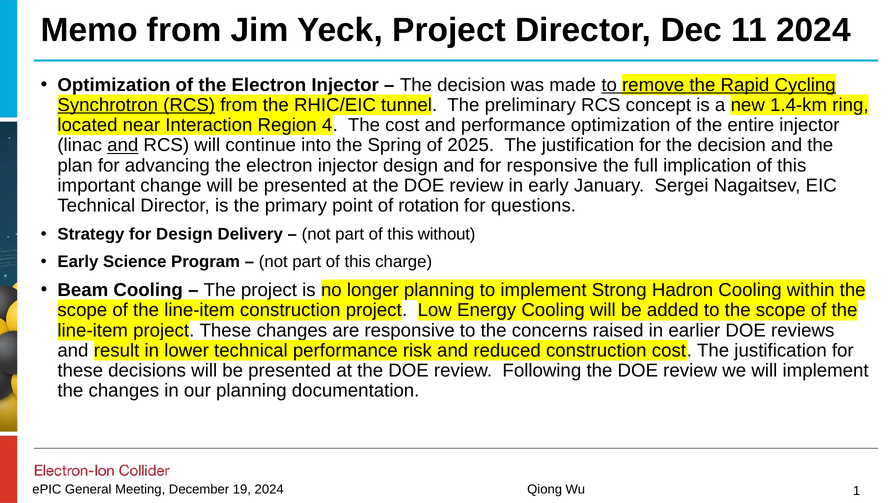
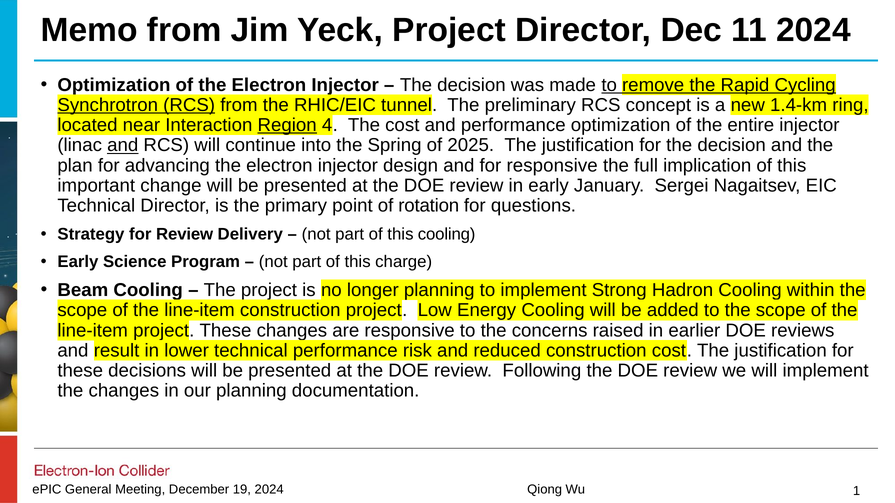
Region underline: none -> present (287, 125)
for Design: Design -> Review (185, 234)
this without: without -> cooling (447, 234)
